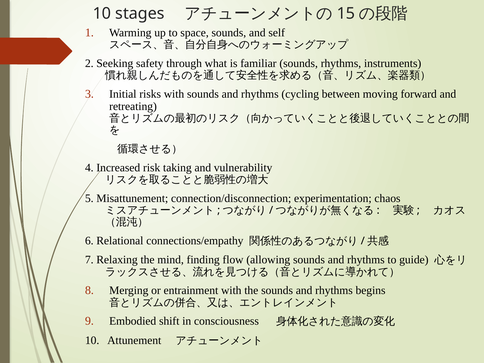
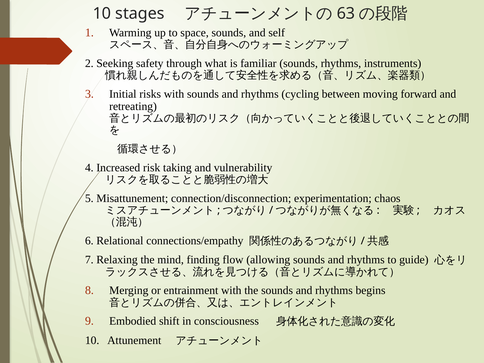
15: 15 -> 63 (346, 14)
